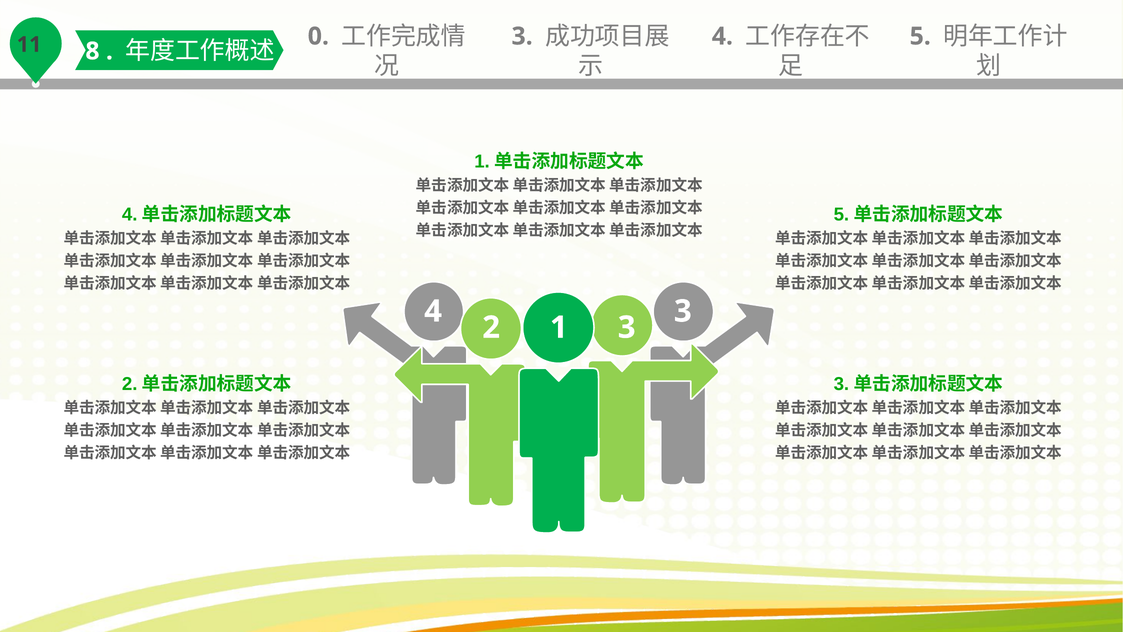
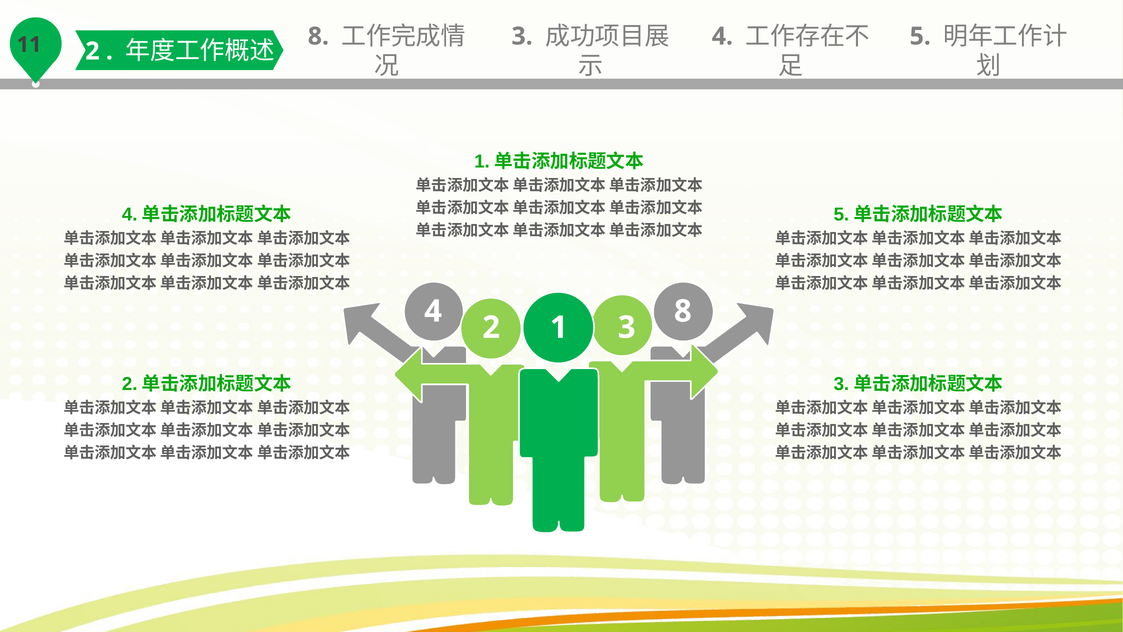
8: 8 -> 2 (92, 51)
0: 0 -> 8 (318, 36)
4 3: 3 -> 8 (683, 311)
